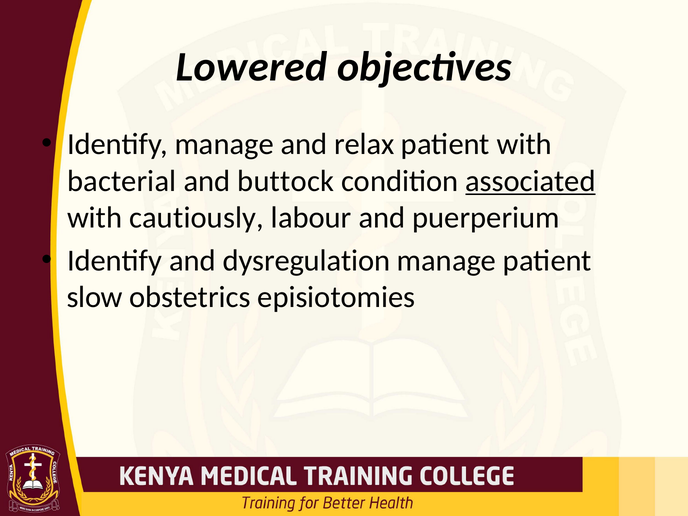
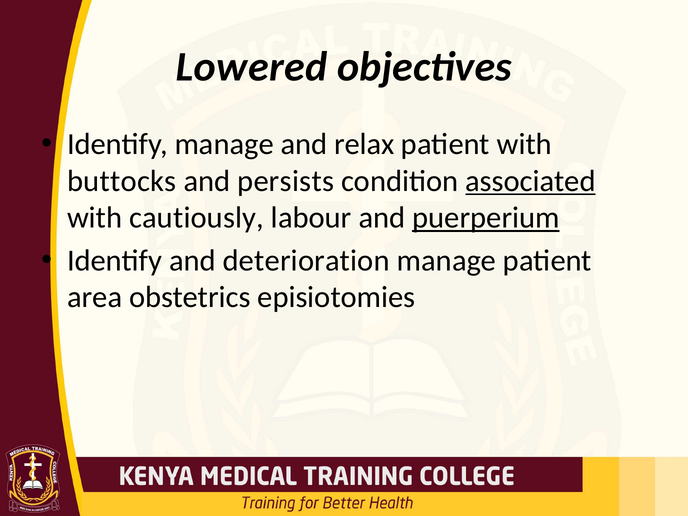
bacterial: bacterial -> buttocks (122, 181)
buttock: buttock -> persists (286, 181)
puerperium underline: none -> present (486, 218)
dysregulation: dysregulation -> deterioration (306, 261)
slow: slow -> area (95, 297)
